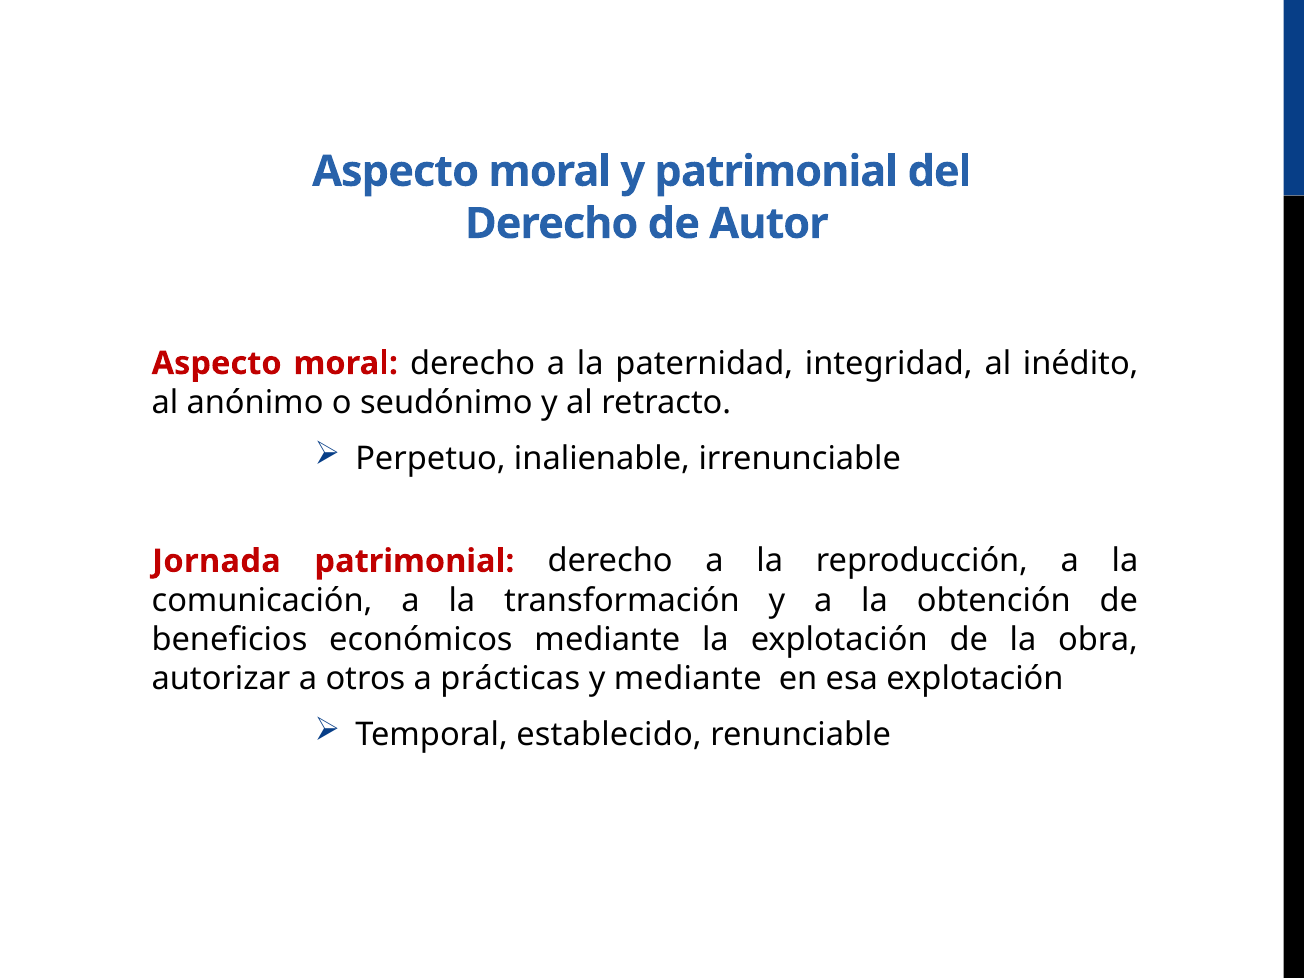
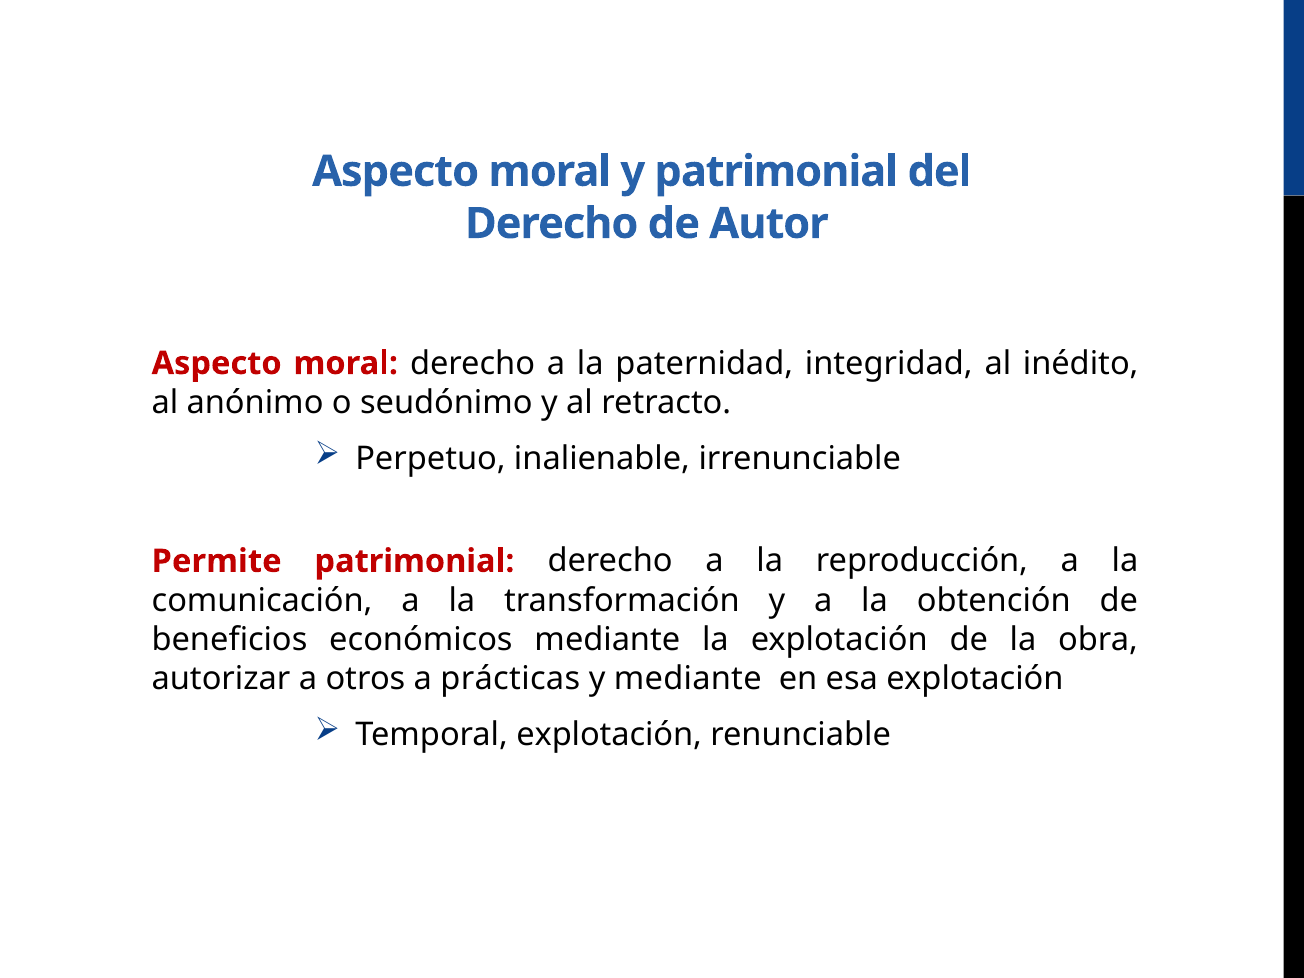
Jornada: Jornada -> Permite (217, 561)
Temporal establecido: establecido -> explotación (609, 735)
